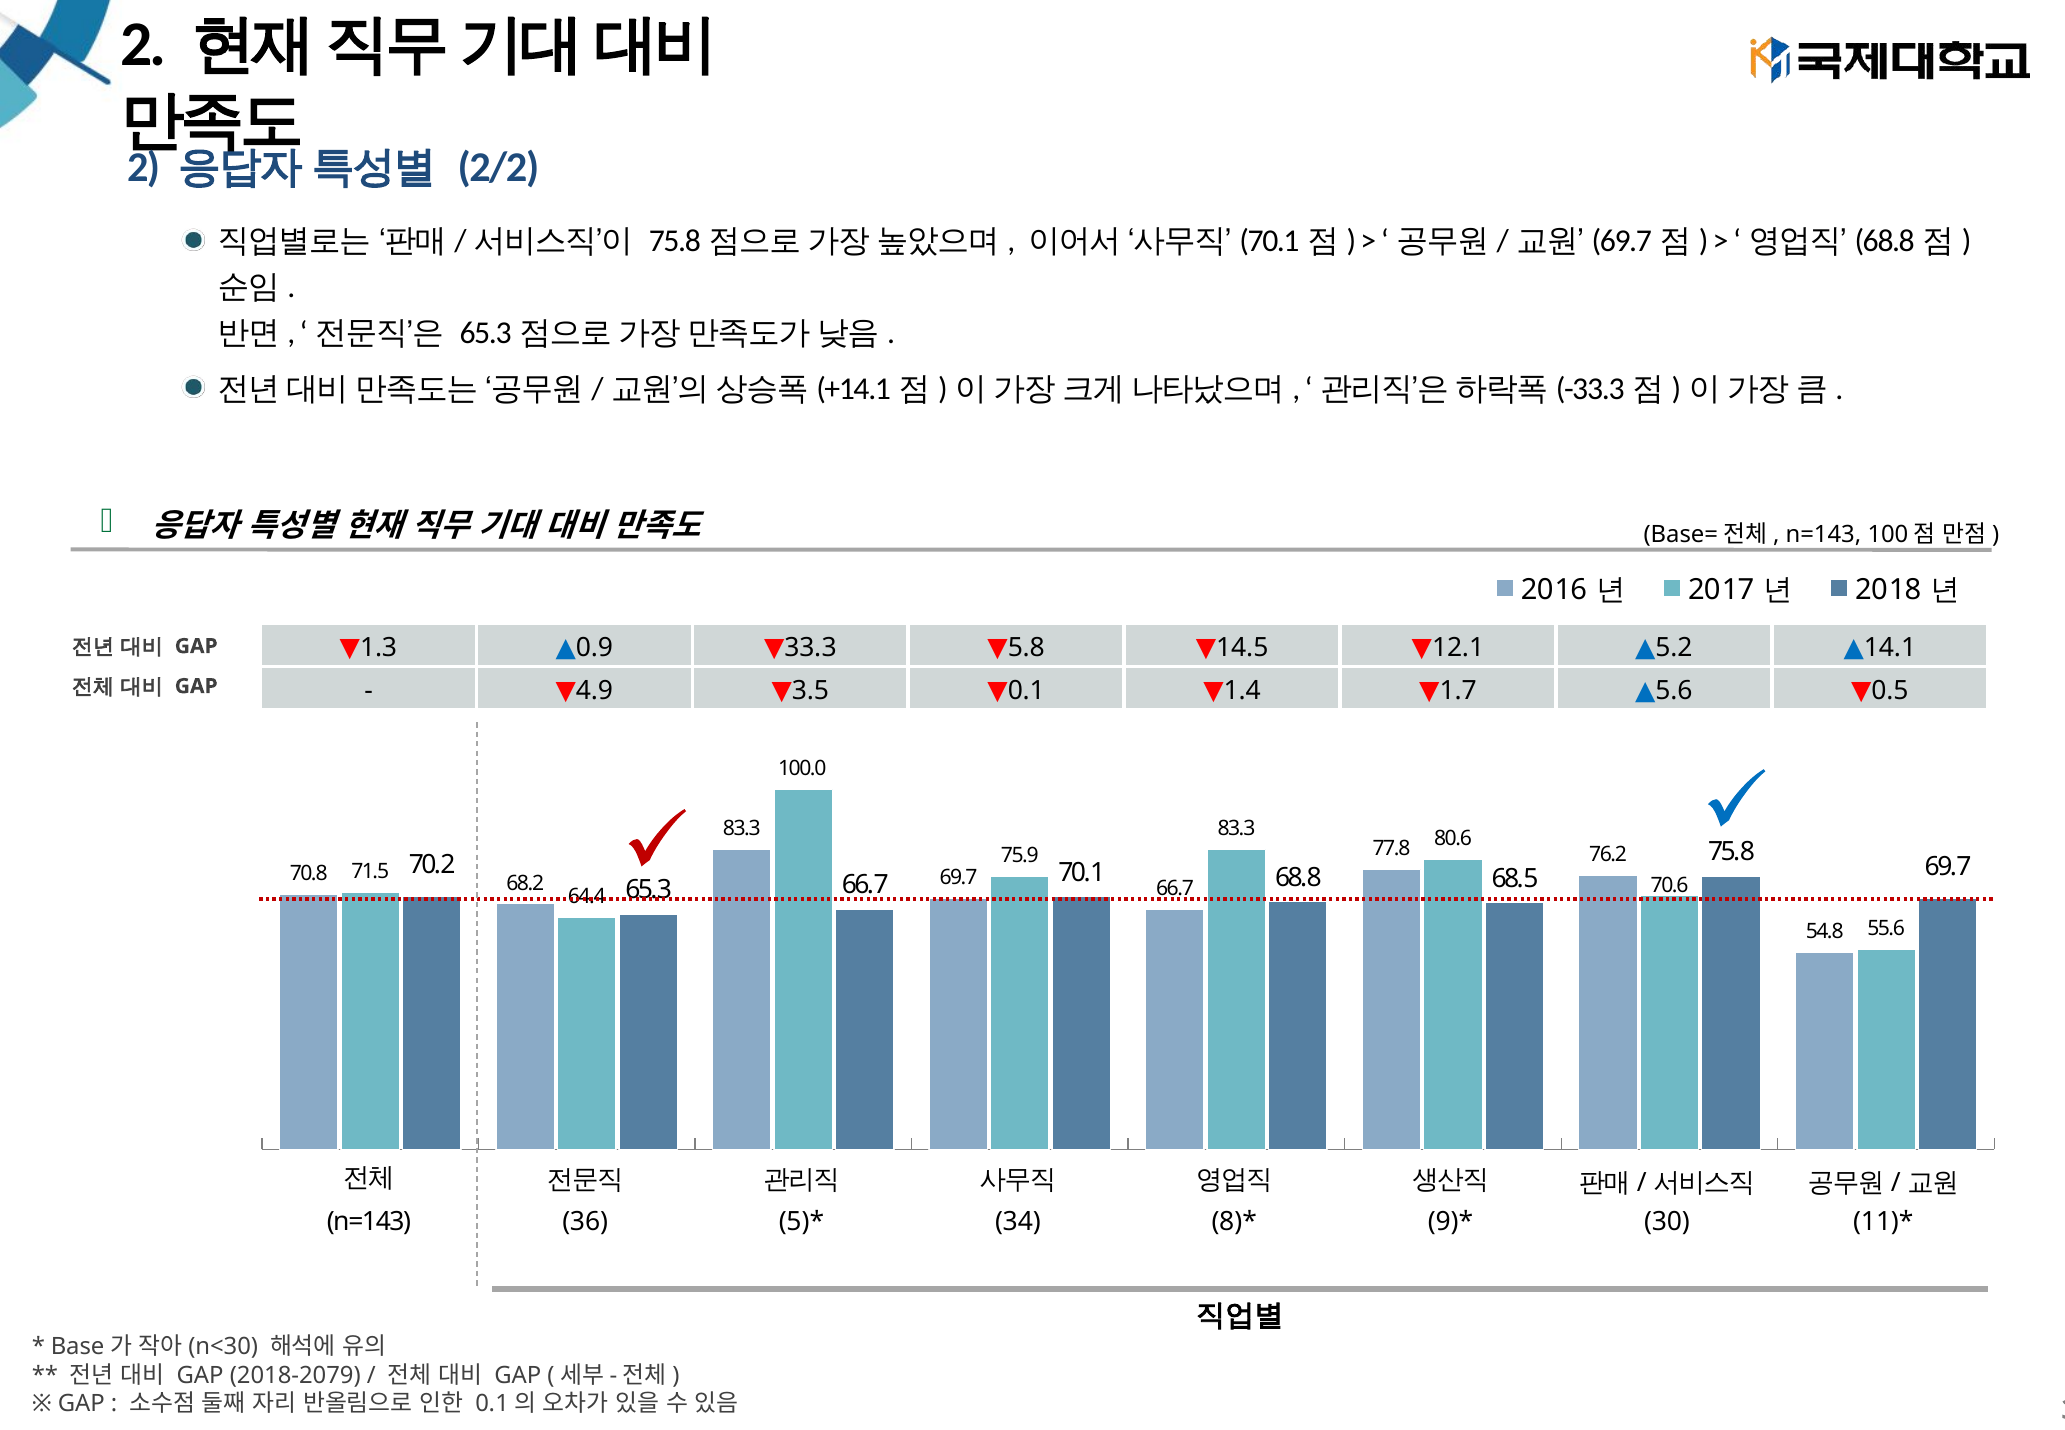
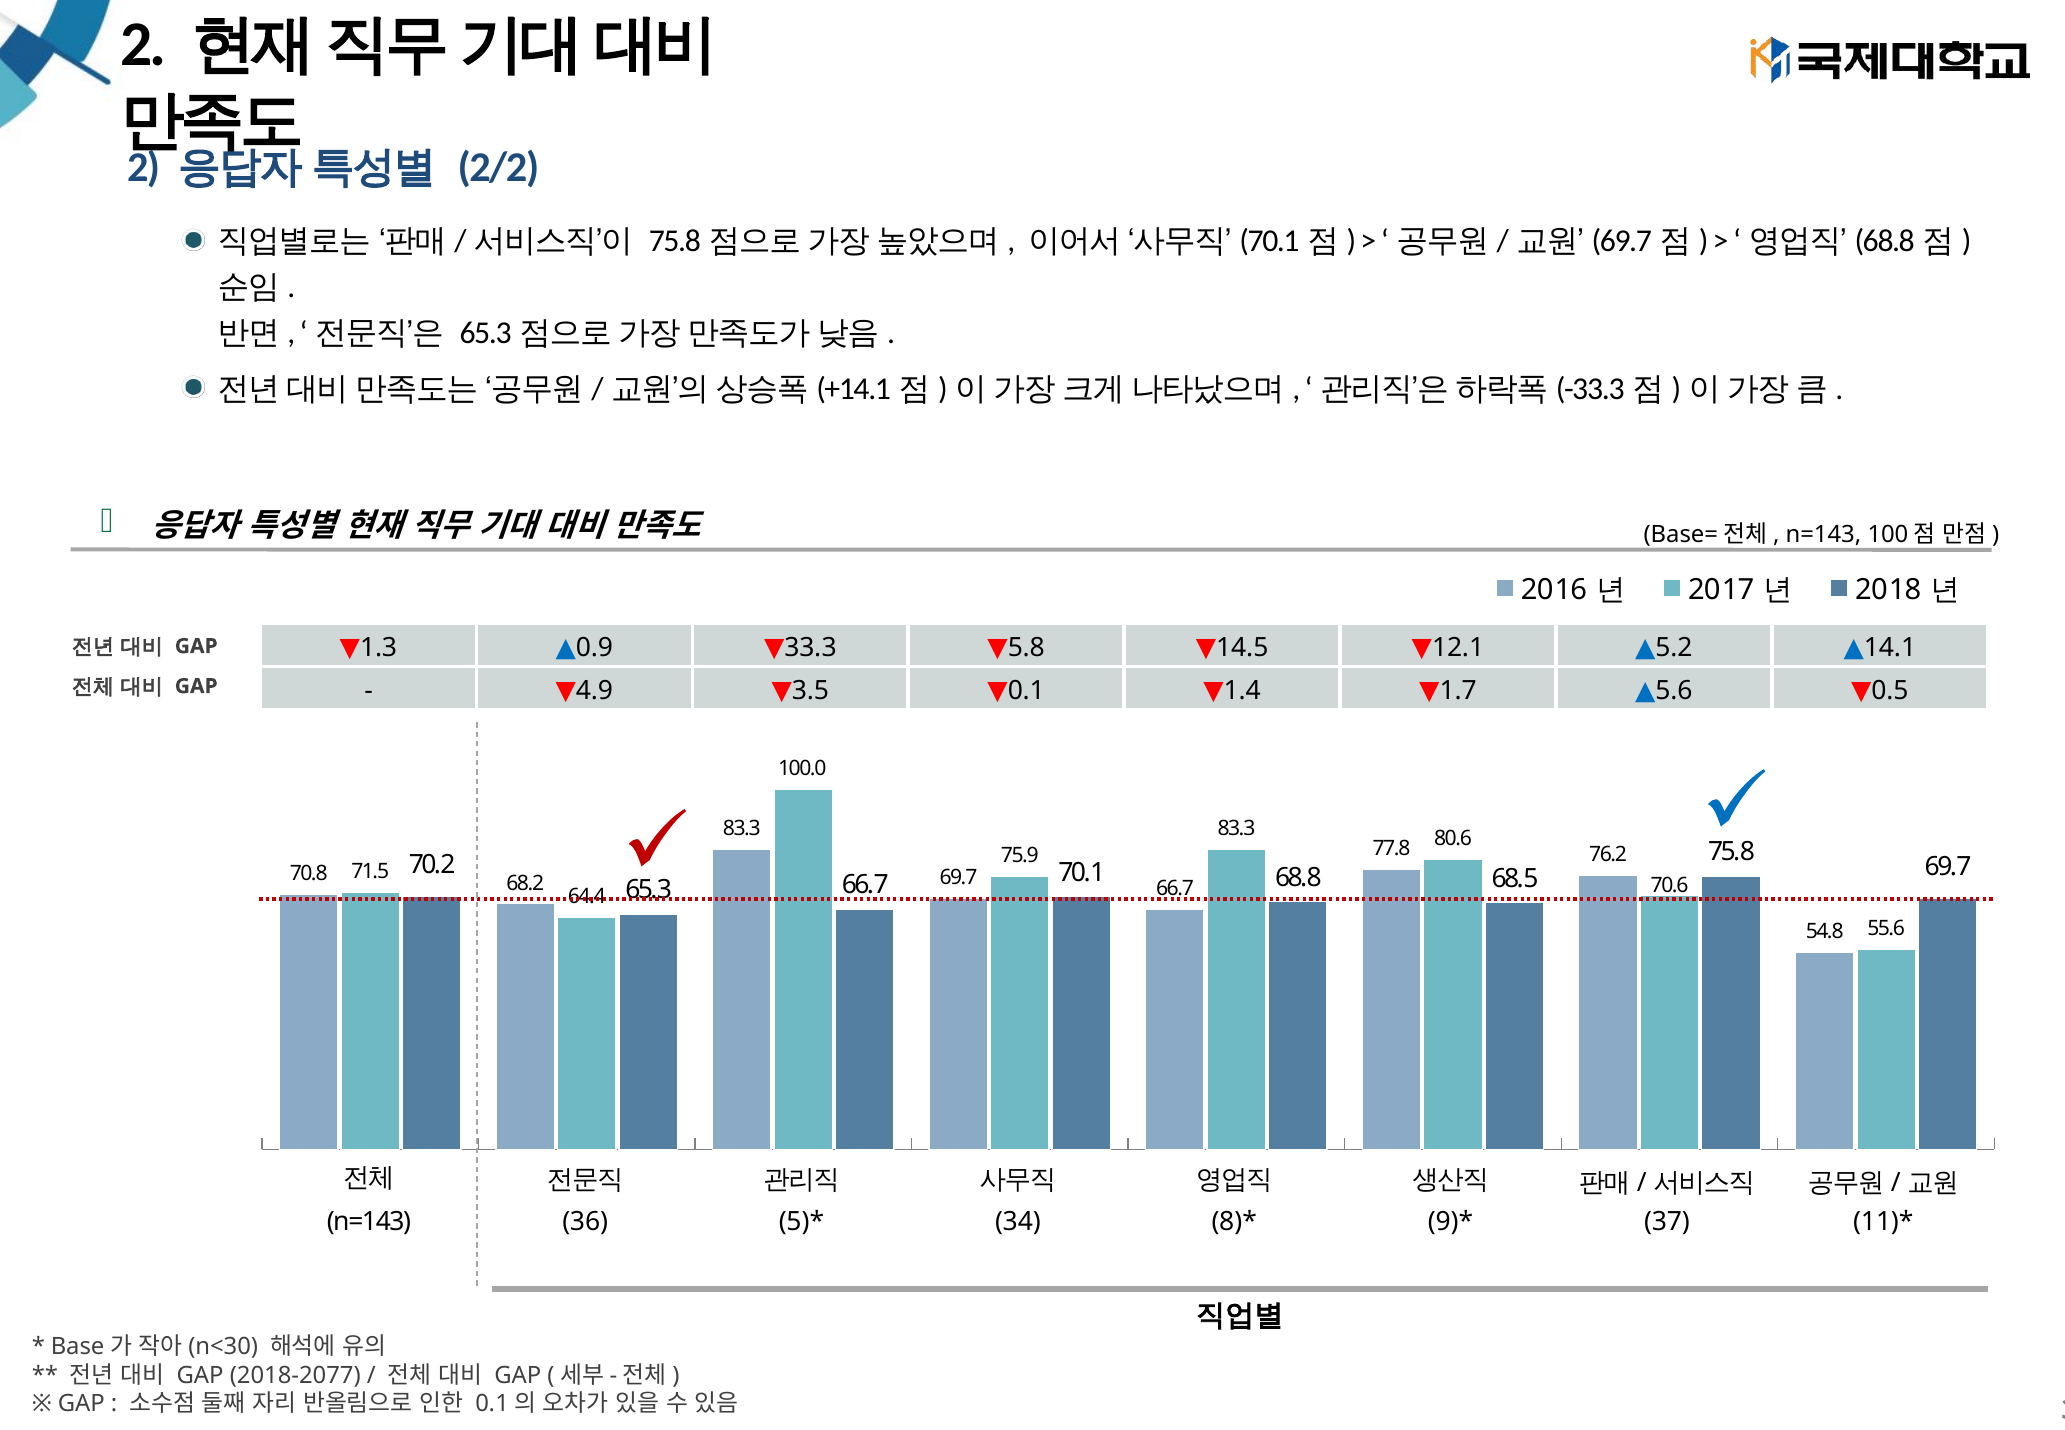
30: 30 -> 37 (1667, 1222)
2018-2079: 2018-2079 -> 2018-2077 (295, 1375)
